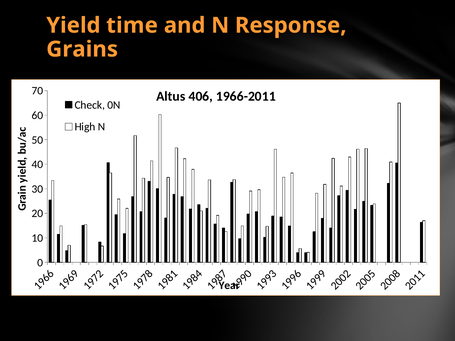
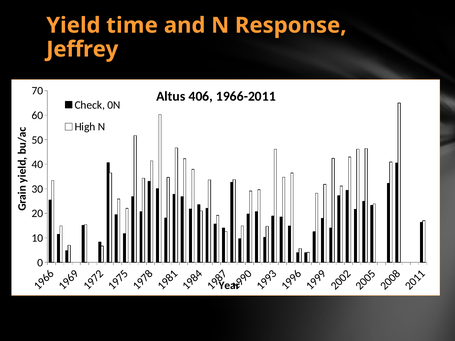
Grains: Grains -> Jeffrey (82, 49)
